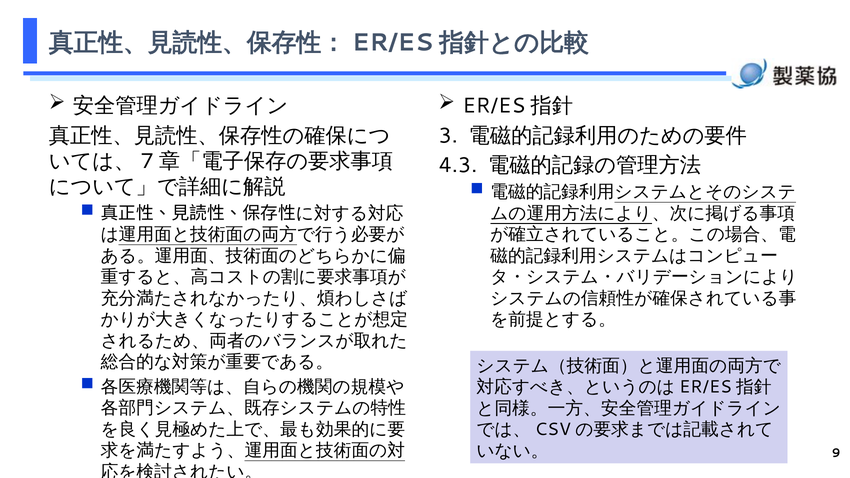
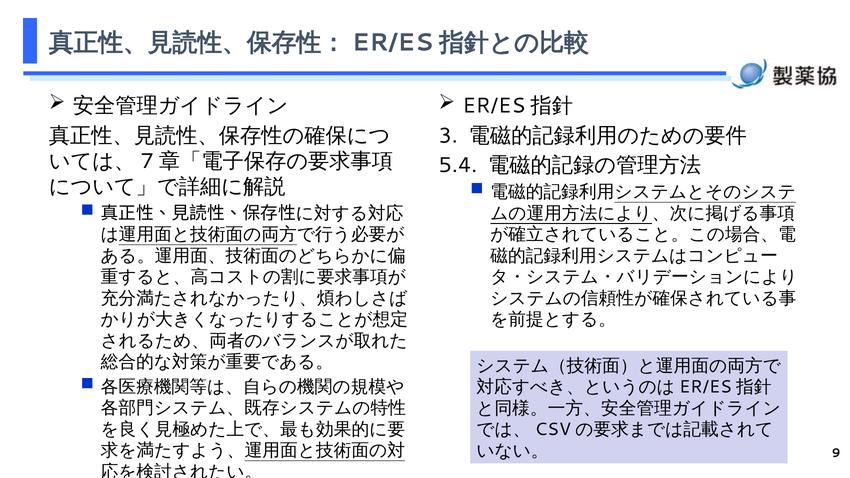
4.3: 4.3 -> 5.4 (458, 165)
